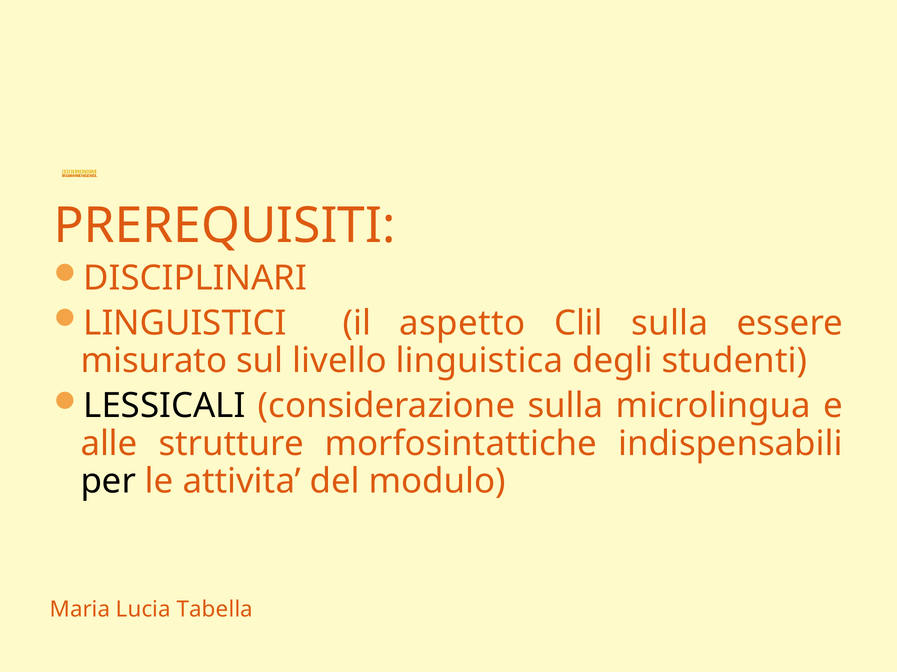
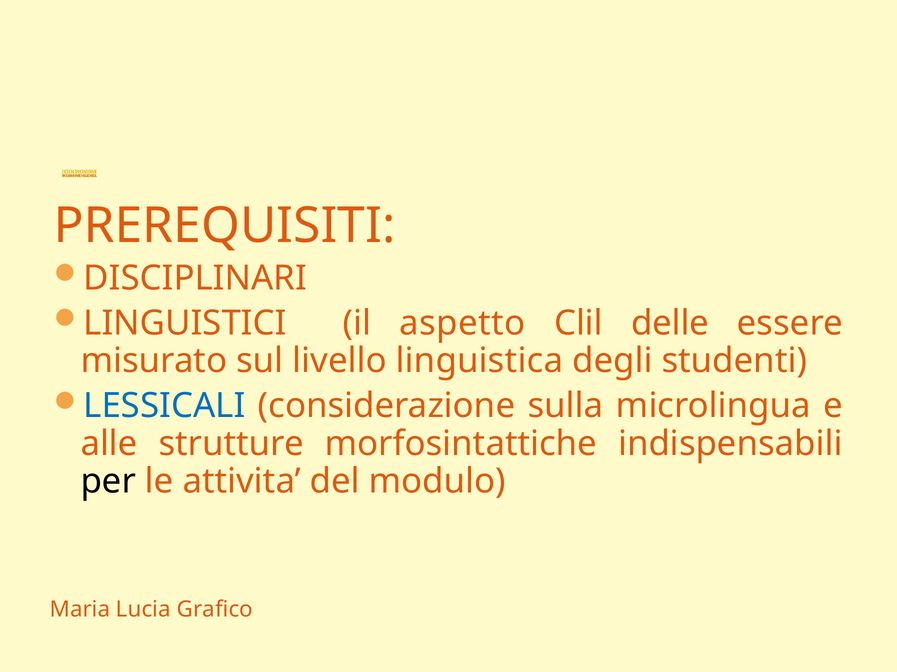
Clil sulla: sulla -> delle (670, 324)
LESSICALI colour: black -> blue (164, 406)
Tabella: Tabella -> Grafico (215, 610)
